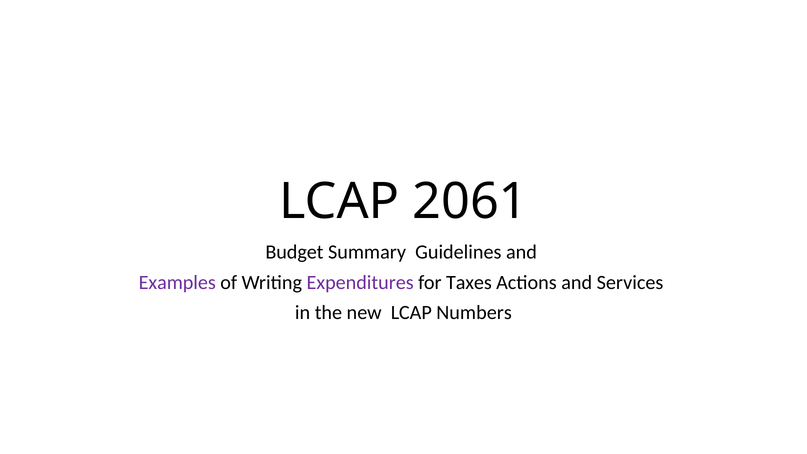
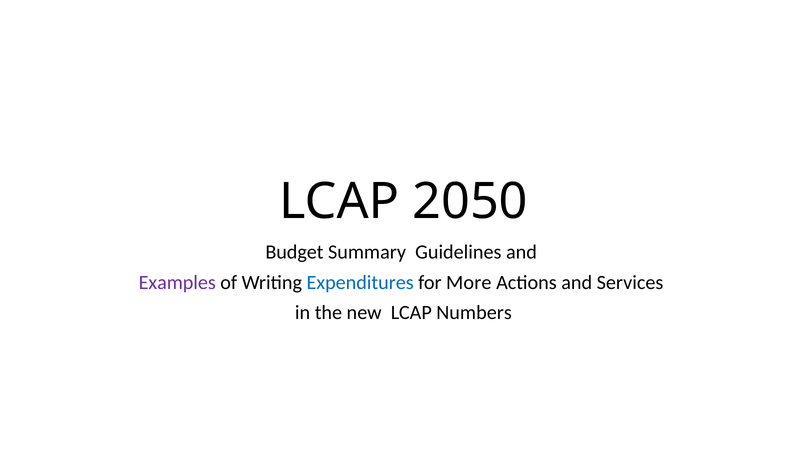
2061: 2061 -> 2050 (470, 202)
Expenditures colour: purple -> blue (360, 282)
Taxes: Taxes -> More (469, 282)
